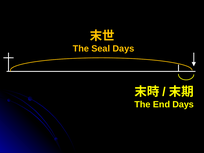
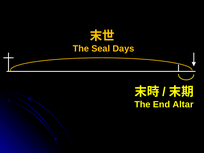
End Days: Days -> Altar (183, 104)
